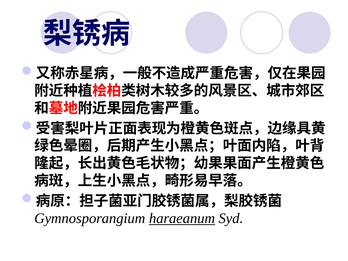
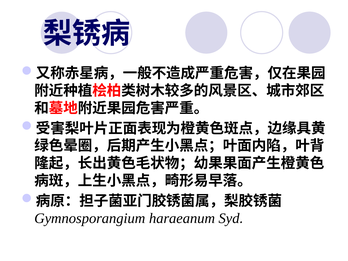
haraeanum underline: present -> none (182, 218)
